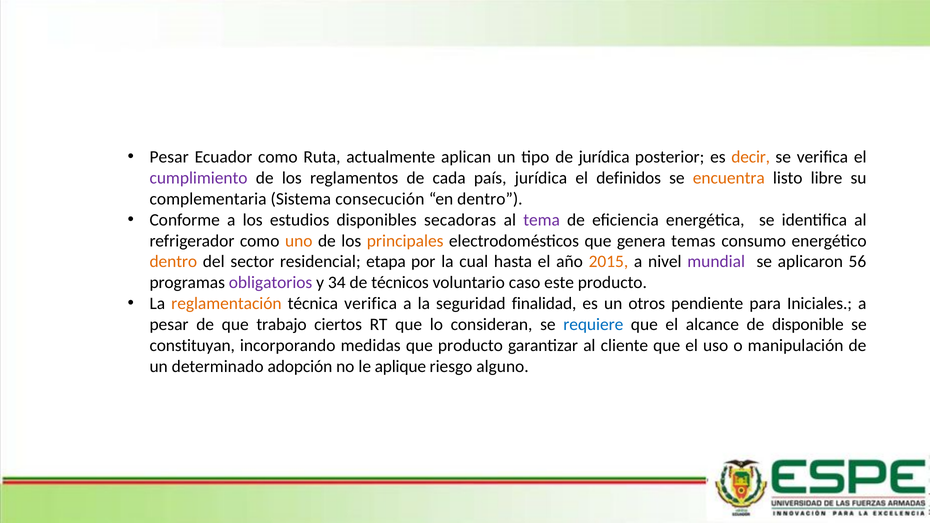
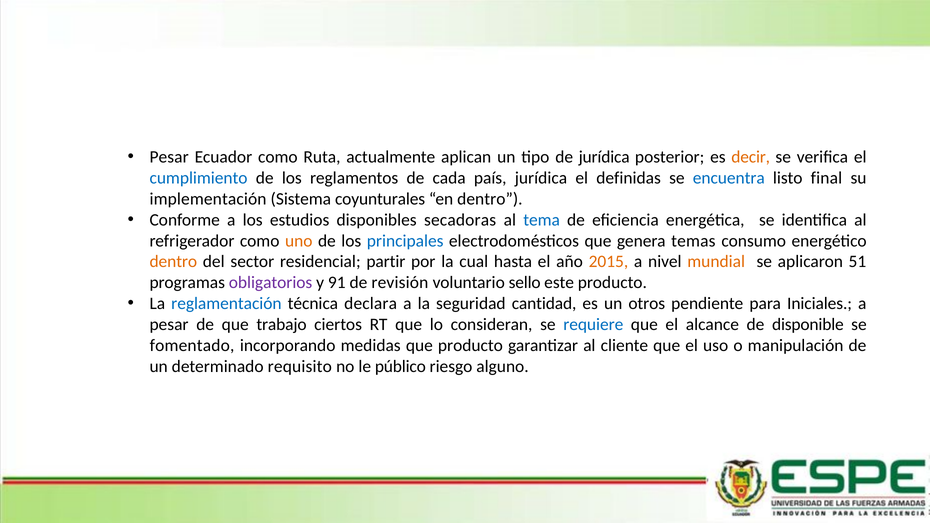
cumplimiento colour: purple -> blue (199, 178)
definidos: definidos -> definidas (629, 178)
encuentra colour: orange -> blue (729, 178)
libre: libre -> final (826, 178)
complementaria: complementaria -> implementación (208, 199)
consecución: consecución -> coyunturales (380, 199)
tema colour: purple -> blue (542, 220)
principales colour: orange -> blue (405, 241)
etapa: etapa -> partir (386, 262)
mundial colour: purple -> orange (716, 262)
56: 56 -> 51 (857, 262)
34: 34 -> 91 (337, 283)
técnicos: técnicos -> revisión (400, 283)
caso: caso -> sello (525, 283)
reglamentación colour: orange -> blue (226, 304)
técnica verifica: verifica -> declara (371, 304)
finalidad: finalidad -> cantidad (544, 304)
constituyan: constituyan -> fomentado (192, 345)
adopción: adopción -> requisito (300, 366)
aplique: aplique -> público (400, 366)
